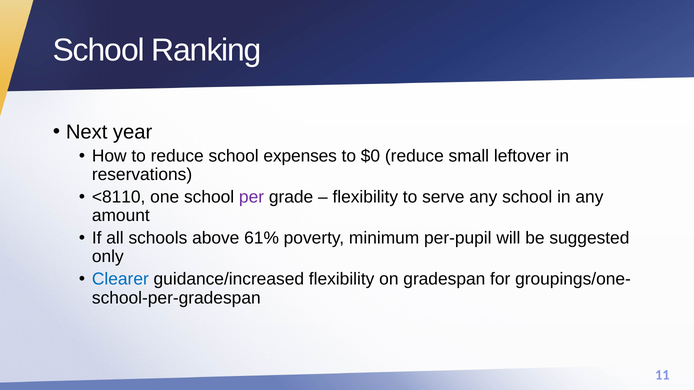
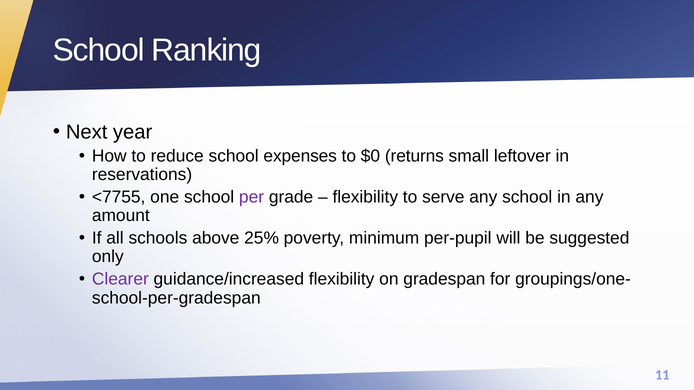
$0 reduce: reduce -> returns (414, 156)
<8110: <8110 -> <7755 (119, 197)
61%: 61% -> 25% (262, 238)
Clearer colour: blue -> purple (120, 279)
